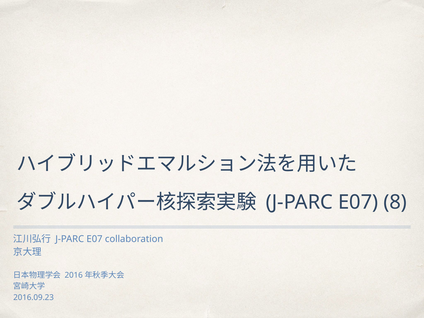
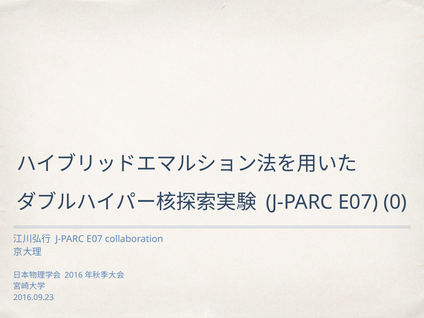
8: 8 -> 0 (395, 202)
